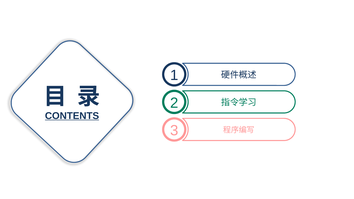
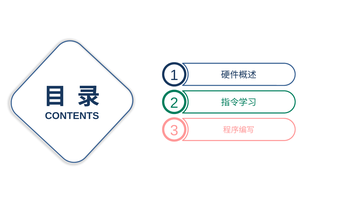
CONTENTS underline: present -> none (72, 116)
